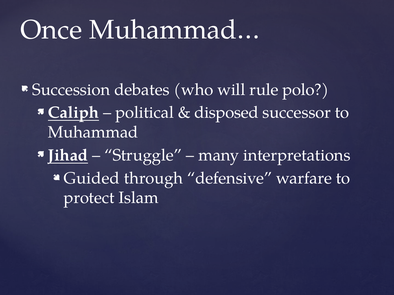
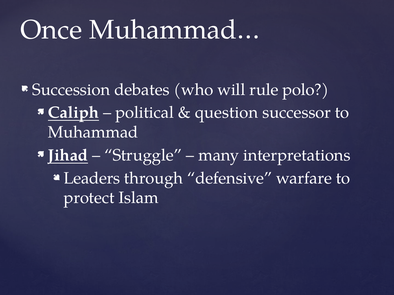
disposed: disposed -> question (226, 113)
Guided: Guided -> Leaders (92, 178)
